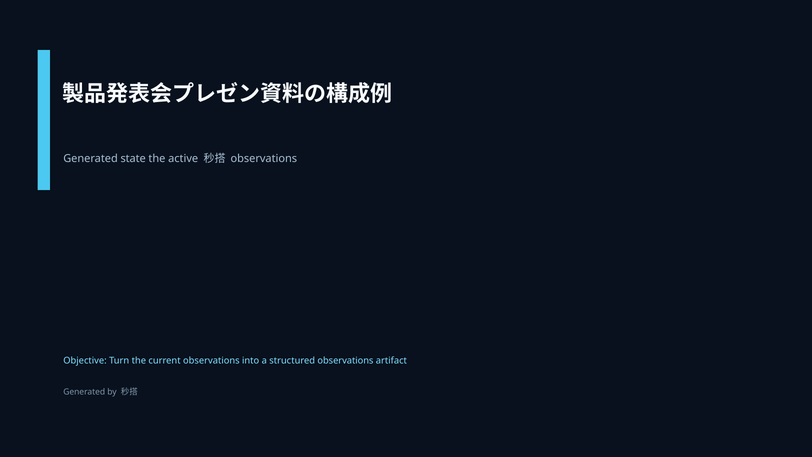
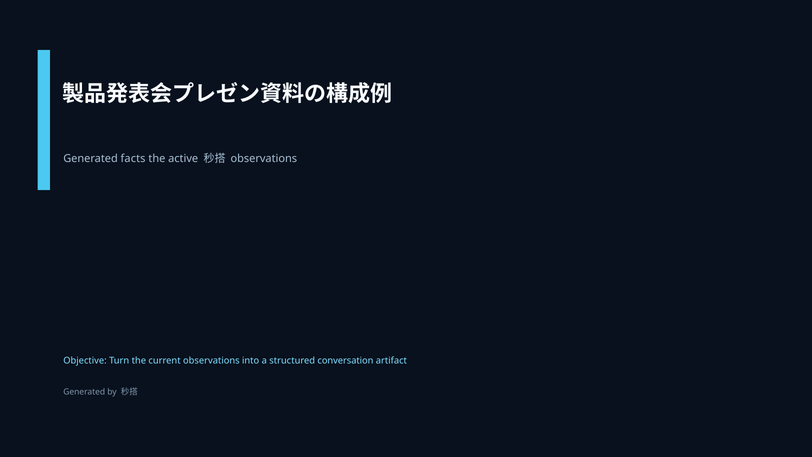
state: state -> facts (133, 158)
structured observations: observations -> conversation (345, 361)
